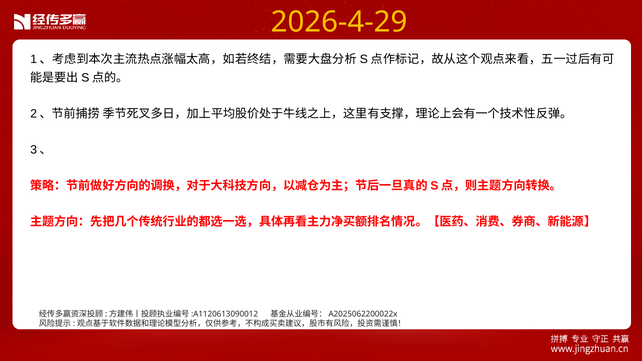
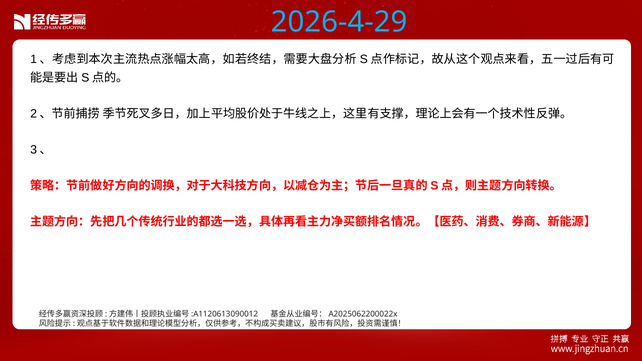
2026-4-29 colour: yellow -> light blue (339, 22)
